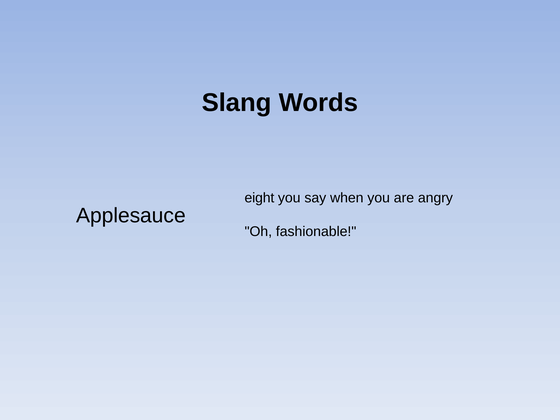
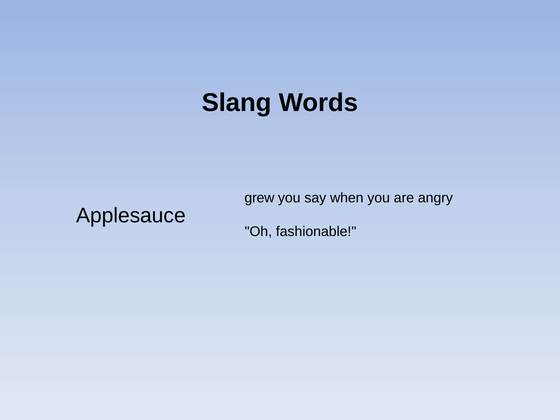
eight: eight -> grew (259, 198)
